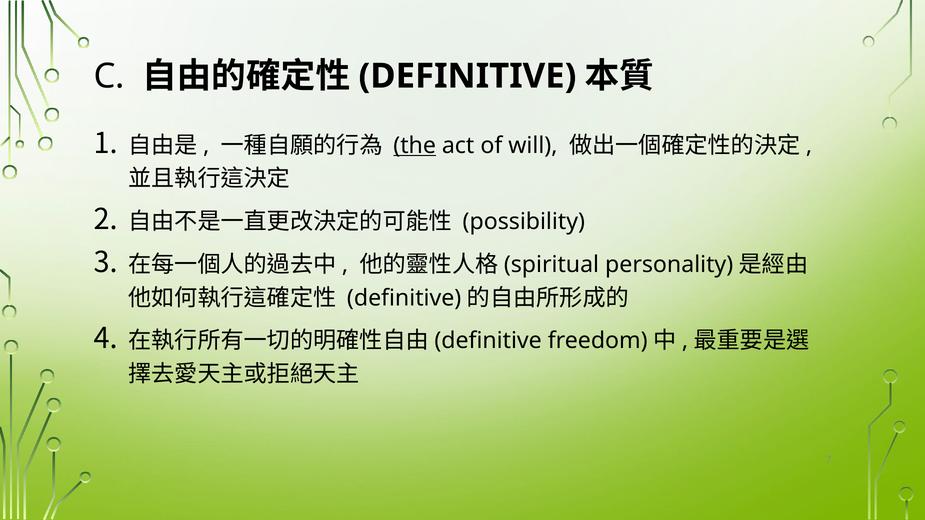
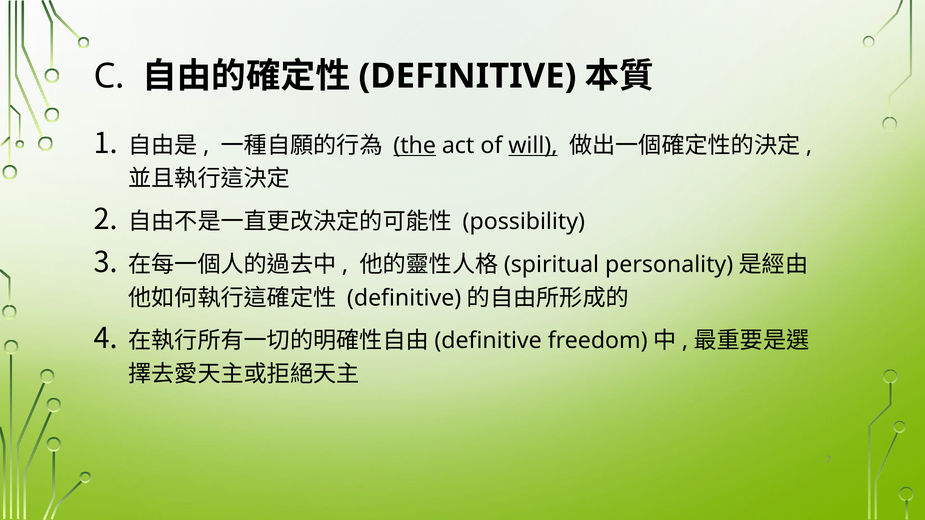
will underline: none -> present (533, 146)
